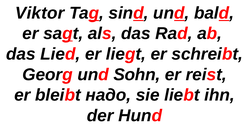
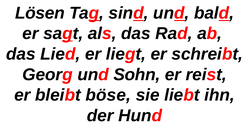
Viktor: Viktor -> Lösen (40, 13)
надо: надо -> böse (108, 95)
